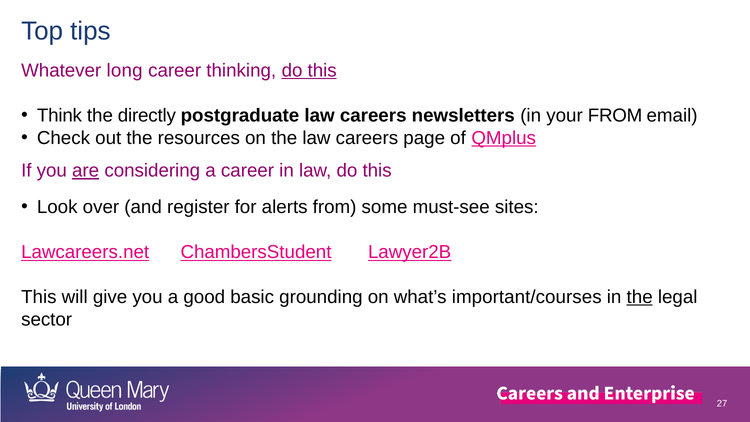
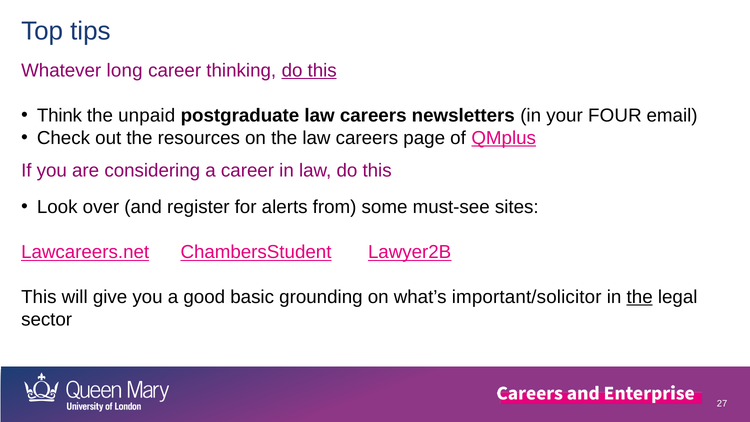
directly: directly -> unpaid (147, 115)
your FROM: FROM -> FOUR (615, 115)
are underline: present -> none (86, 171)
important/courses: important/courses -> important/solicitor (527, 297)
